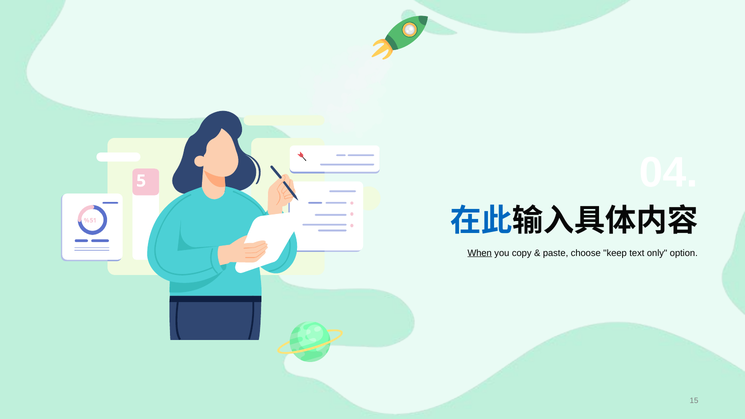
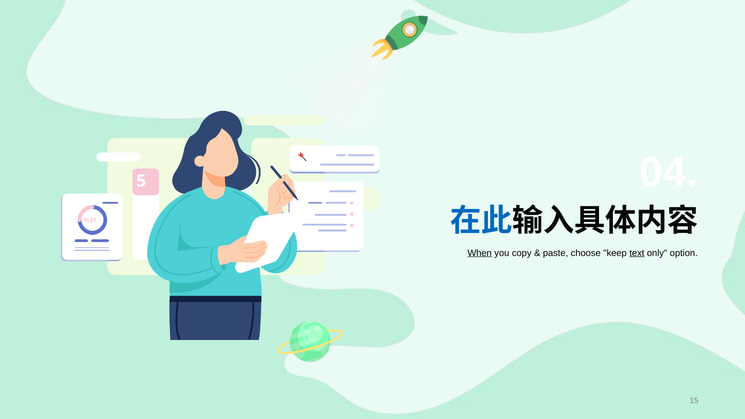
text underline: none -> present (637, 253)
